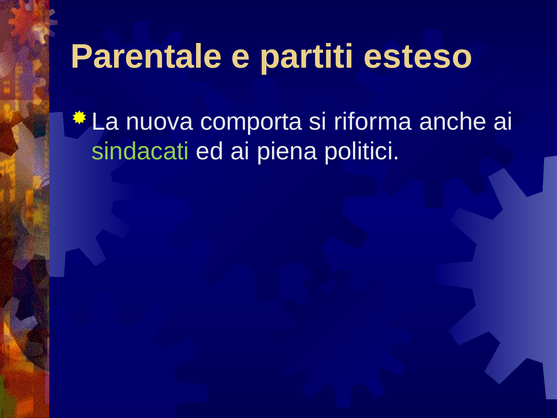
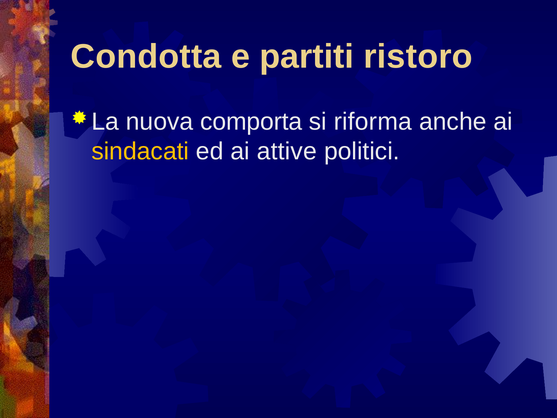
Parentale: Parentale -> Condotta (146, 56)
esteso: esteso -> ristoro (418, 56)
sindacati colour: light green -> yellow (140, 151)
piena: piena -> attive (287, 151)
